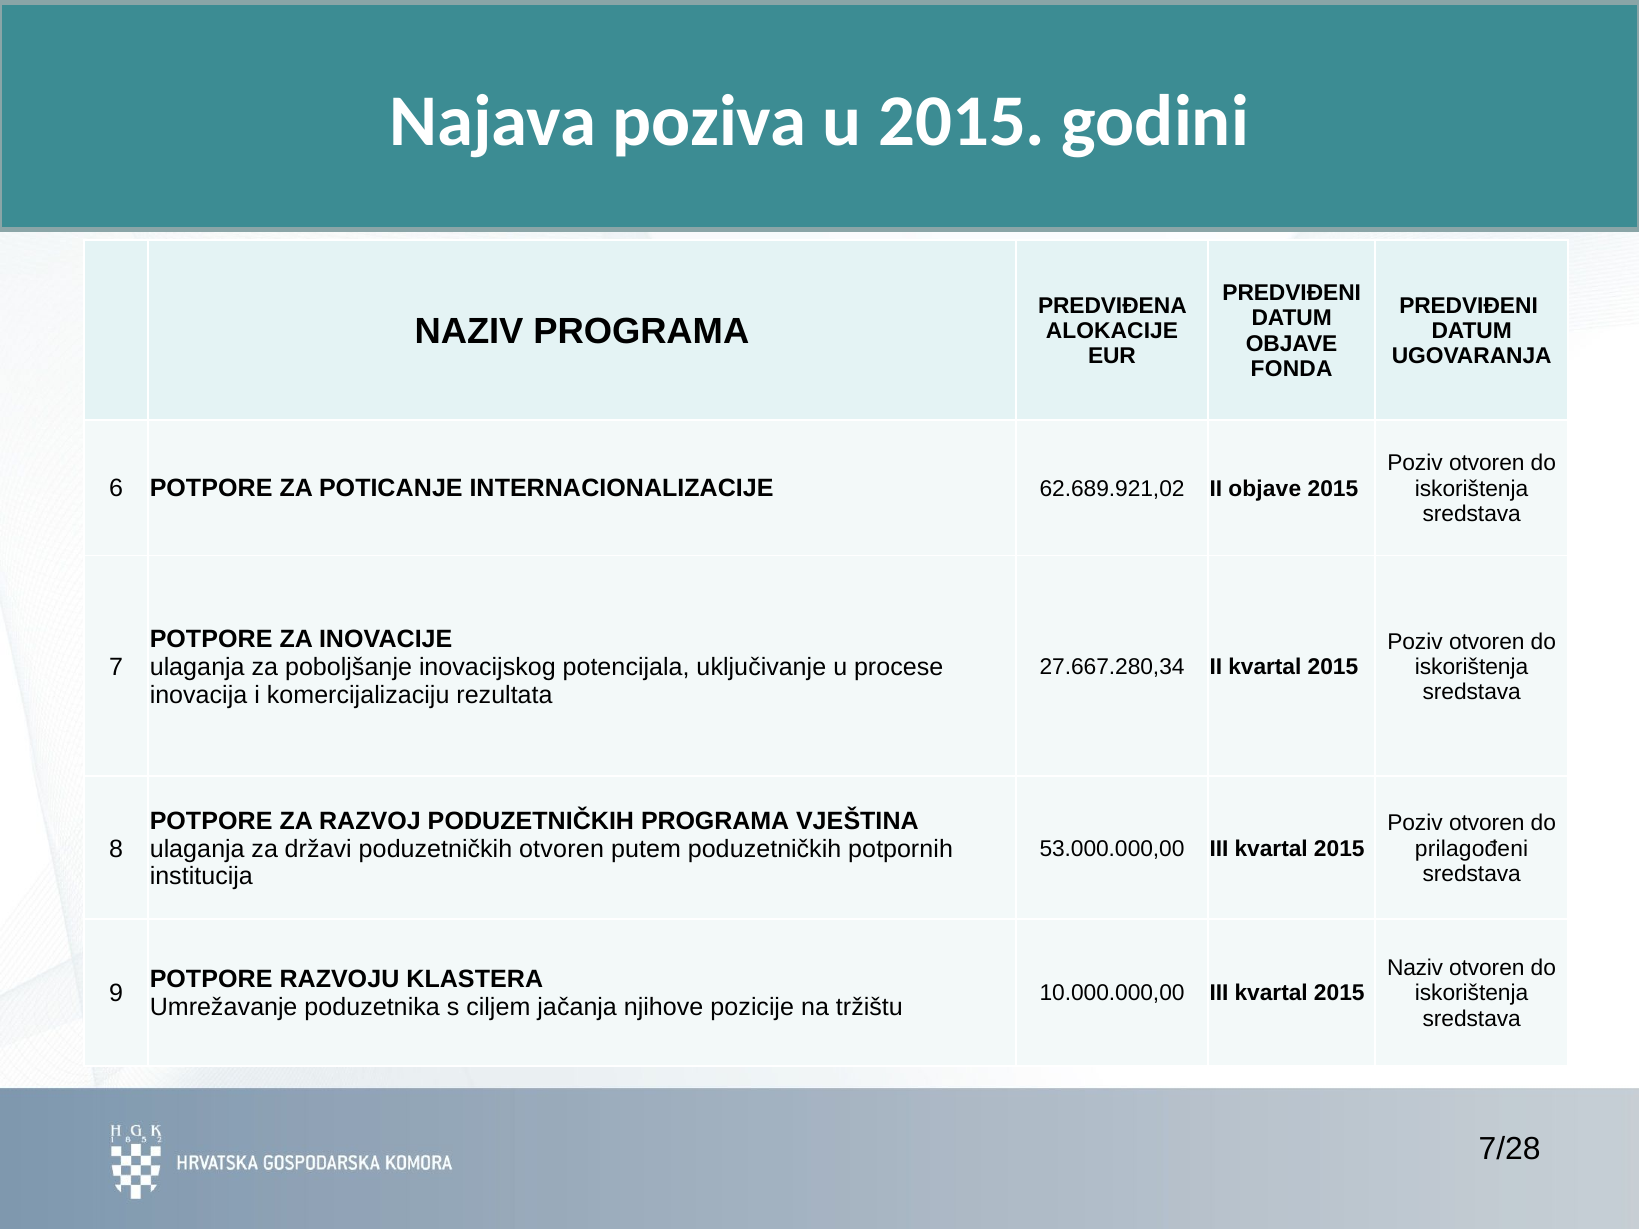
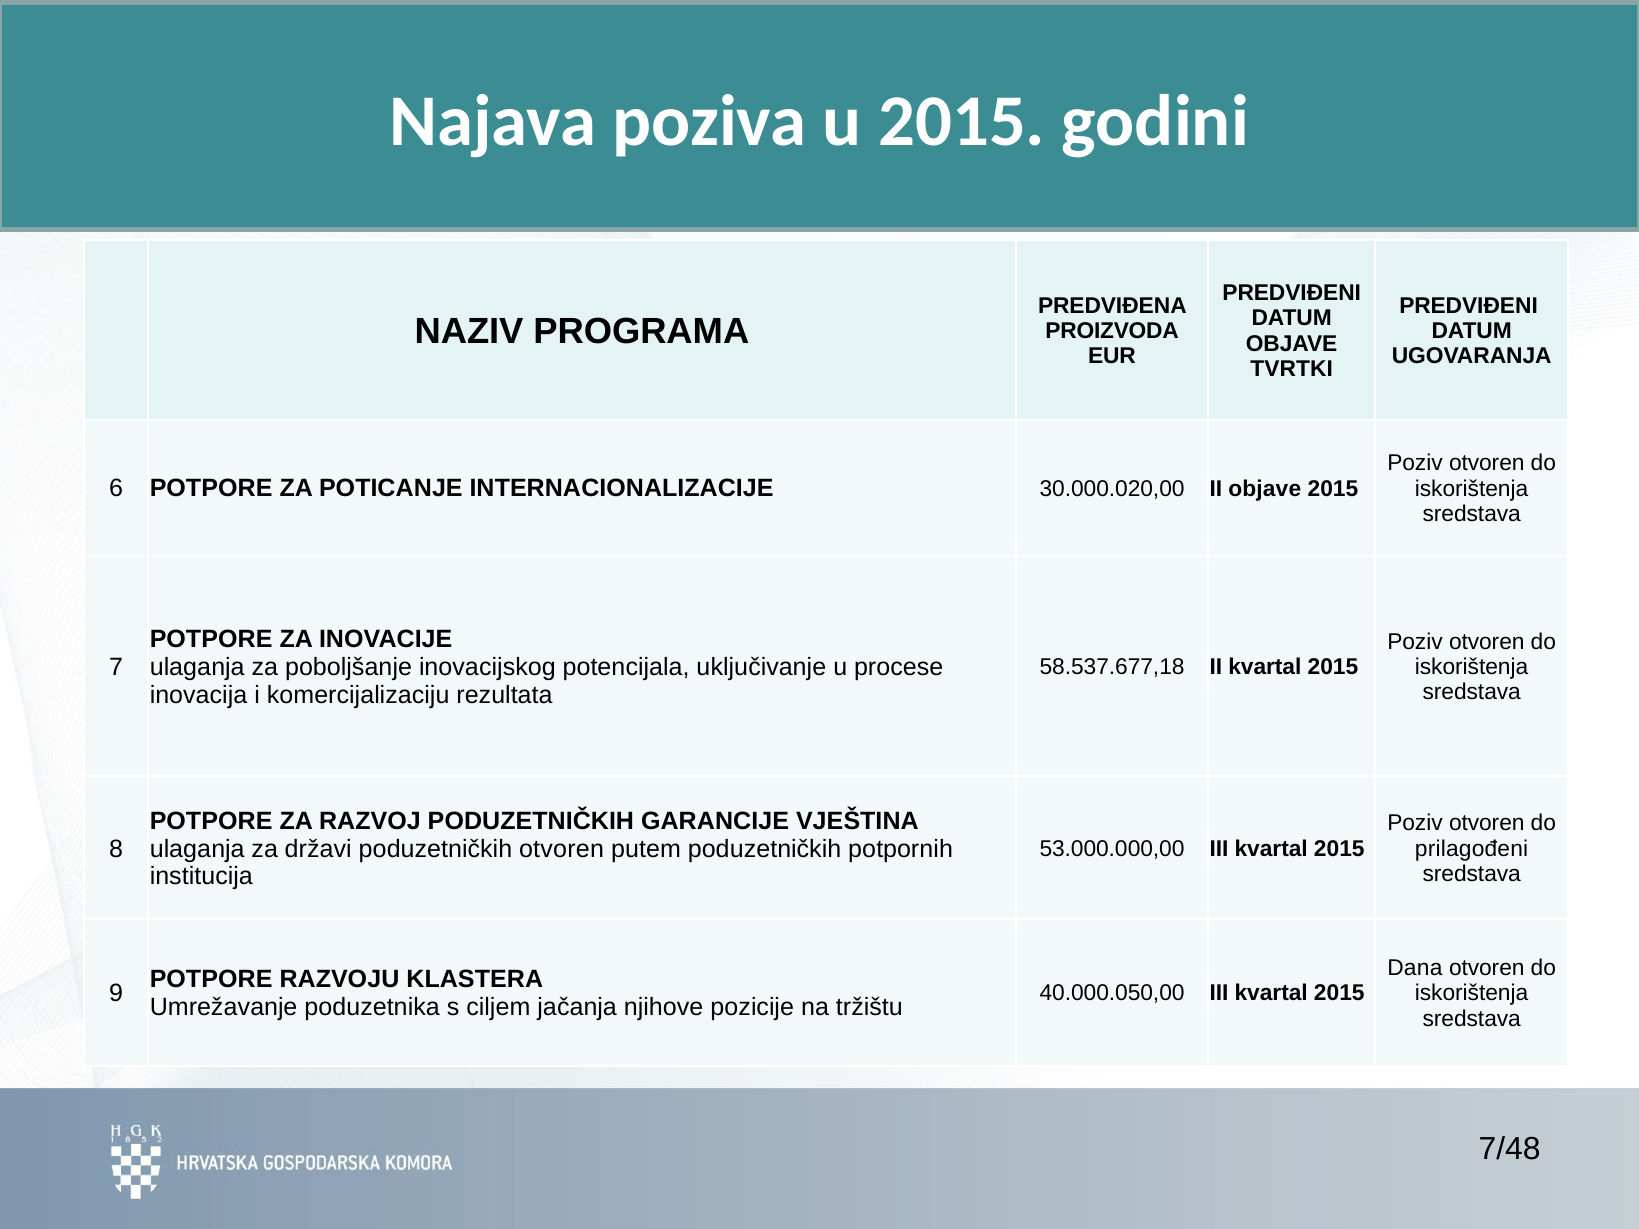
ALOKACIJE: ALOKACIJE -> PROIZVODA (1112, 331)
FONDA: FONDA -> TVRTKI (1292, 369)
62.689.921,02: 62.689.921,02 -> 30.000.020,00 (1112, 489)
27.667.280,34: 27.667.280,34 -> 58.537.677,18 (1112, 667)
PODUZETNIČKIH PROGRAMA: PROGRAMA -> GARANCIJE (715, 821)
Naziv: Naziv -> Dana (1415, 968)
10.000.000,00: 10.000.000,00 -> 40.000.050,00 (1112, 994)
7/28: 7/28 -> 7/48 (1510, 1149)
